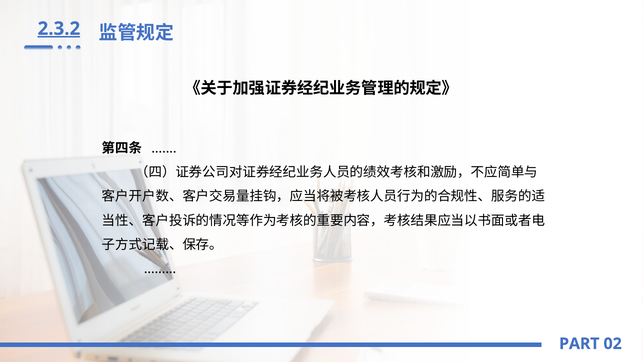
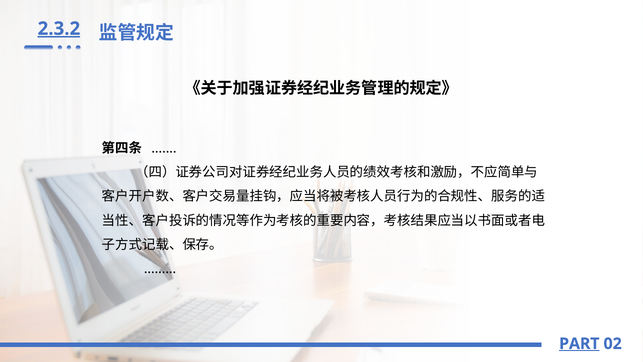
PART underline: none -> present (579, 343)
